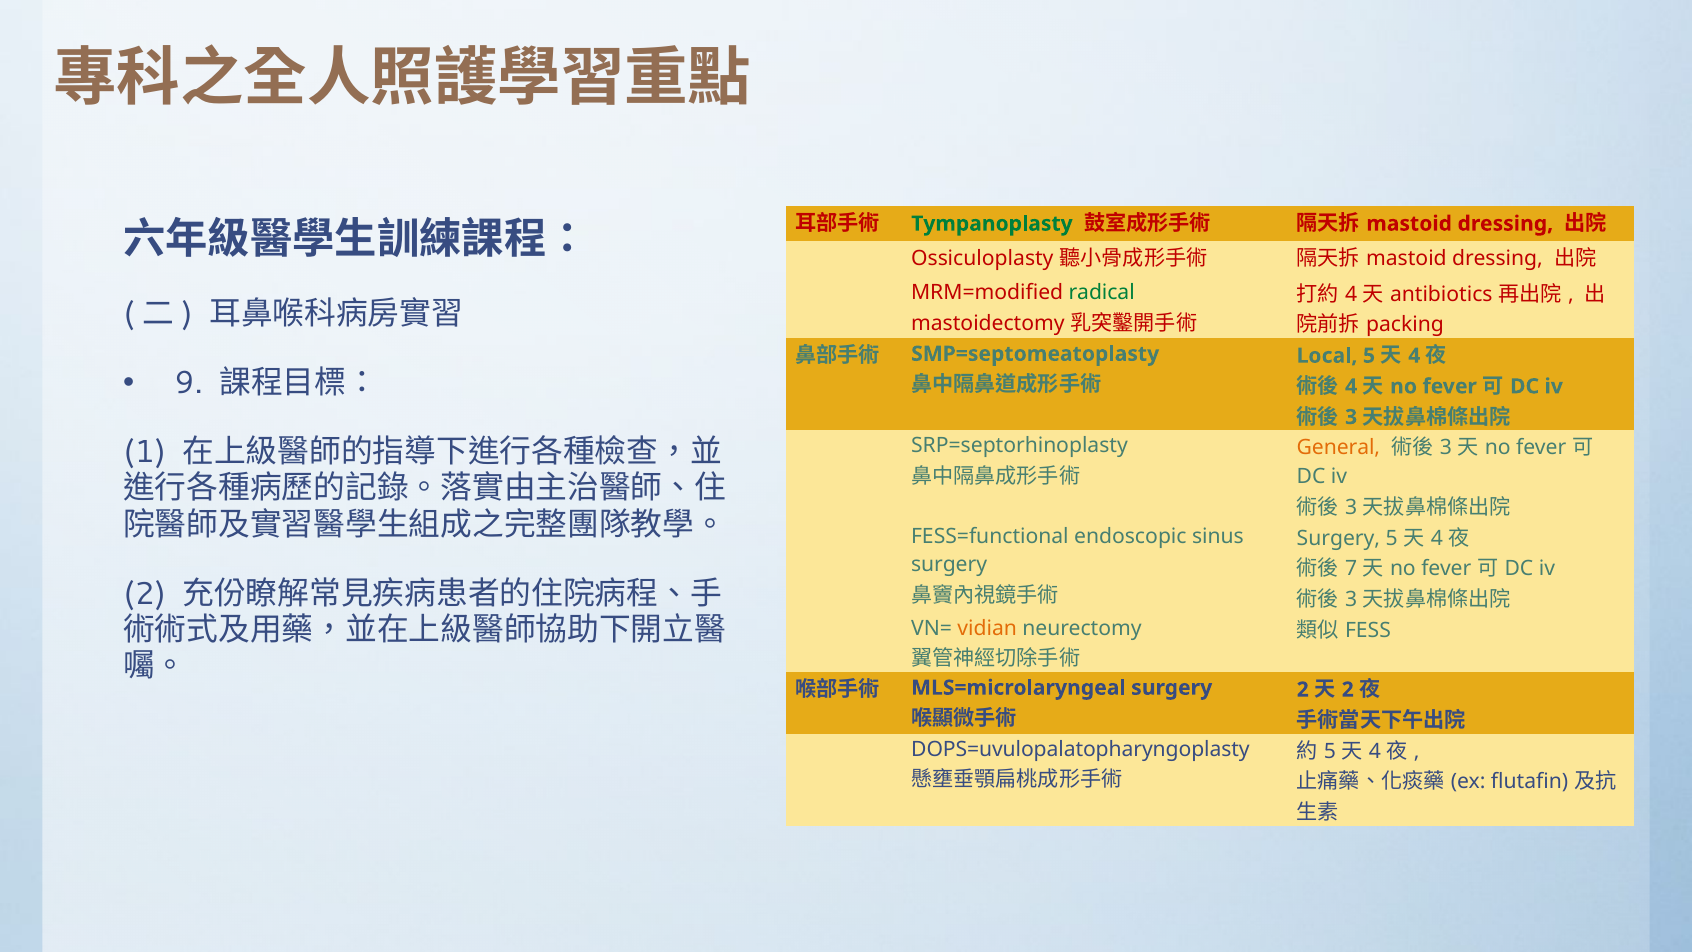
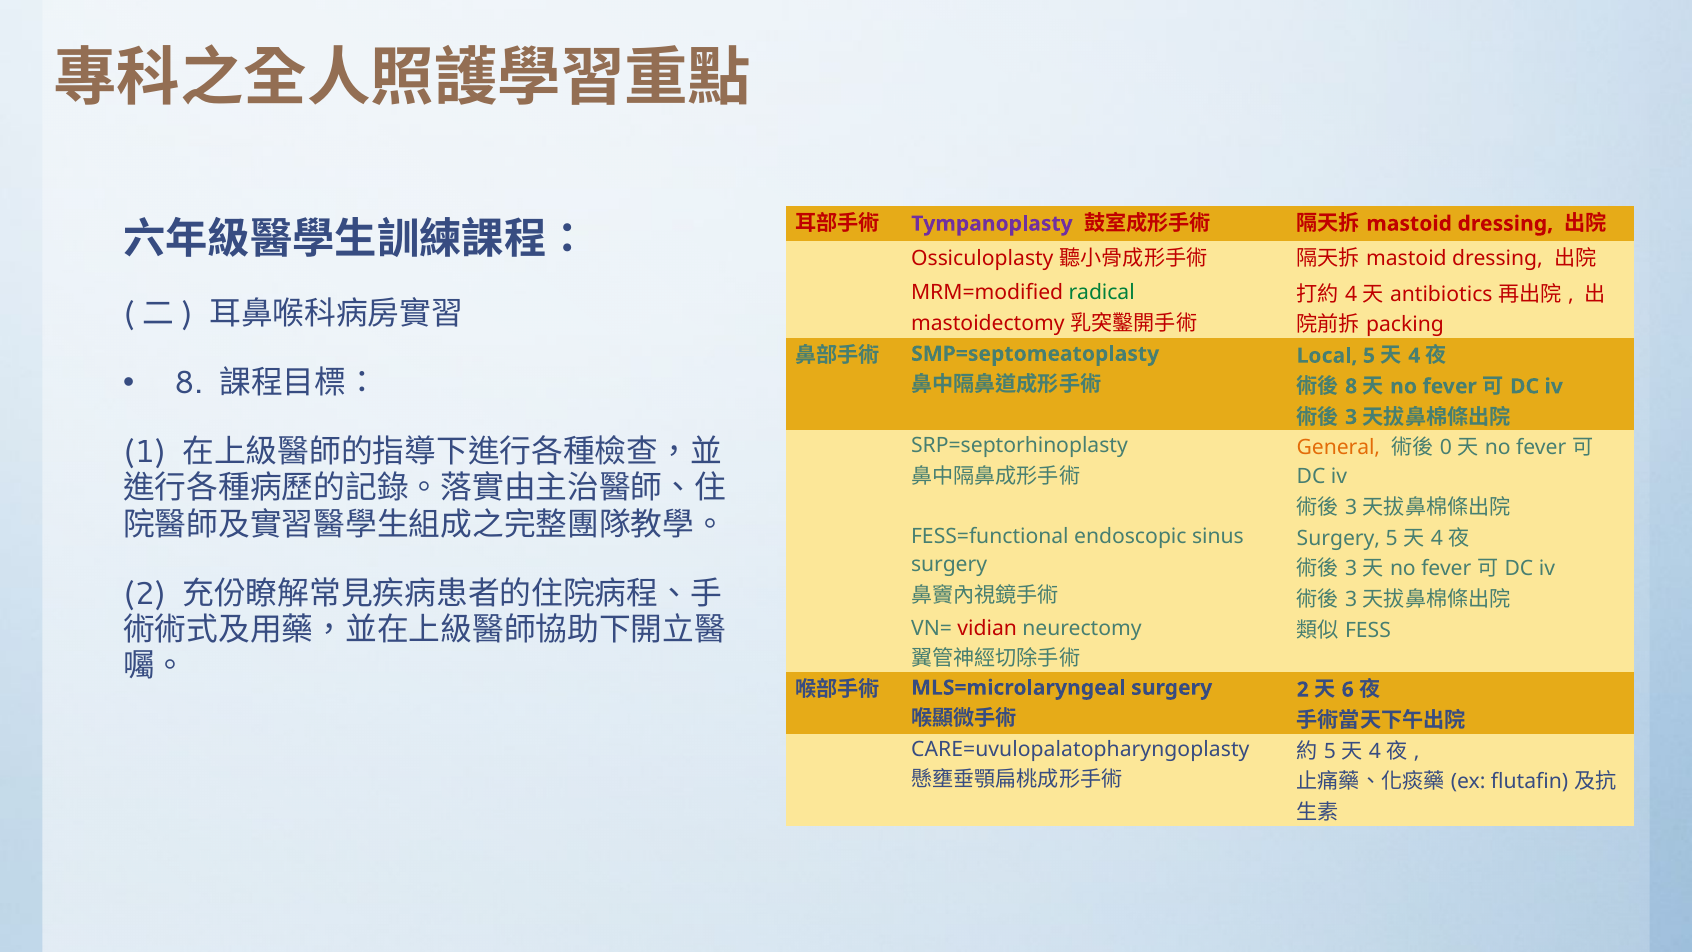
Tympanoplasty colour: green -> purple (992, 224)
9: 9 -> 8 (189, 383)
4: 4 -> 8 (1351, 386)
3: 3 -> 0 (1446, 448)
7: 7 -> 3 (1351, 569)
vidian colour: orange -> red (987, 628)
2: 2 -> 6 (1348, 690)
DOPS=uvulopalatopharyngoplasty: DOPS=uvulopalatopharyngoplasty -> CARE=uvulopalatopharyngoplasty (1080, 749)
